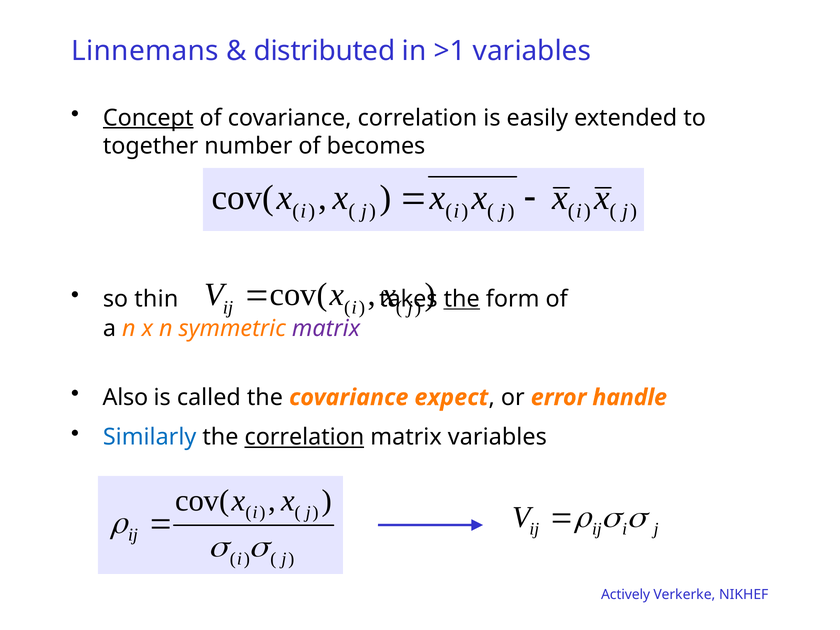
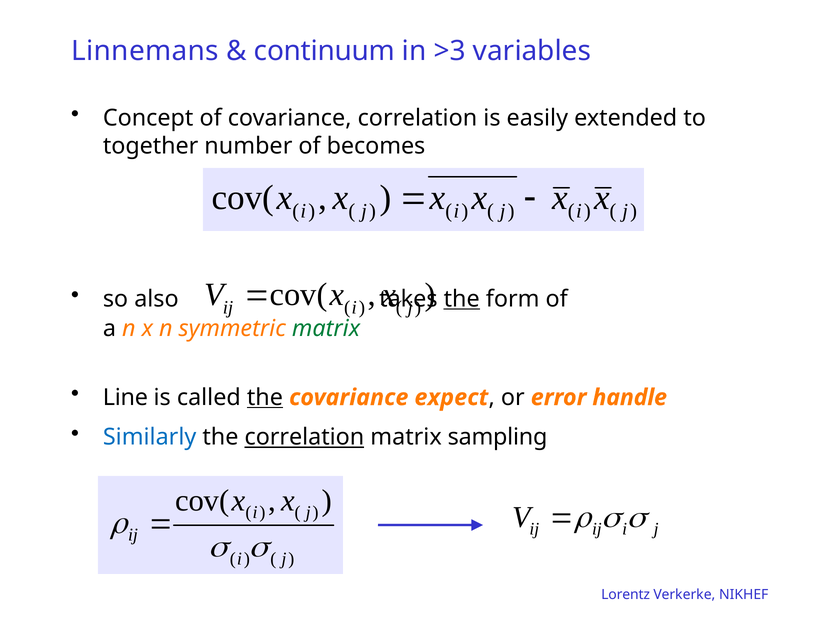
distributed: distributed -> continuum (324, 51)
>1: >1 -> >3 (450, 51)
Concept underline: present -> none (148, 118)
thin: thin -> also (156, 299)
matrix colour: purple -> green (326, 328)
Also: Also -> Line (125, 397)
the underline: none -> present (265, 397)
matrix variables: variables -> sampling (498, 437)
Actively: Actively -> Lorentz (626, 595)
